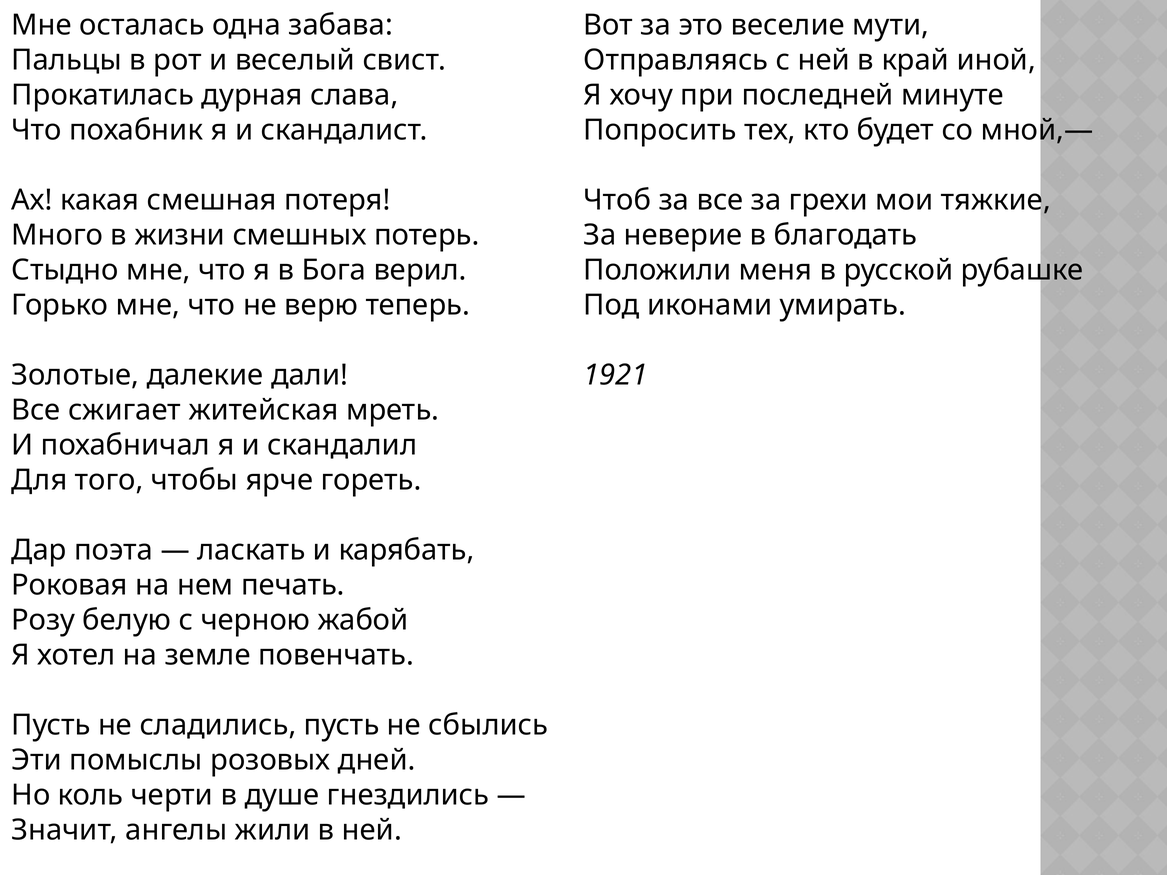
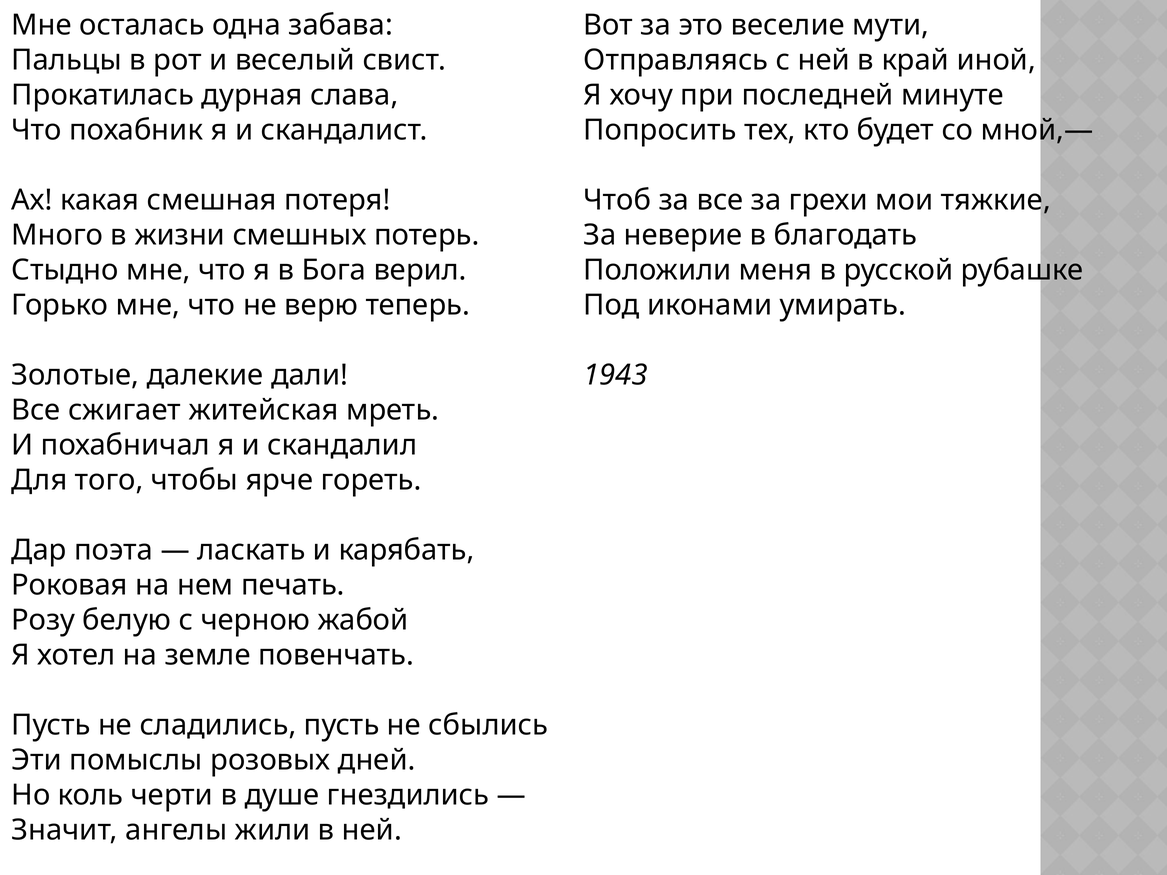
1921: 1921 -> 1943 (616, 375)
